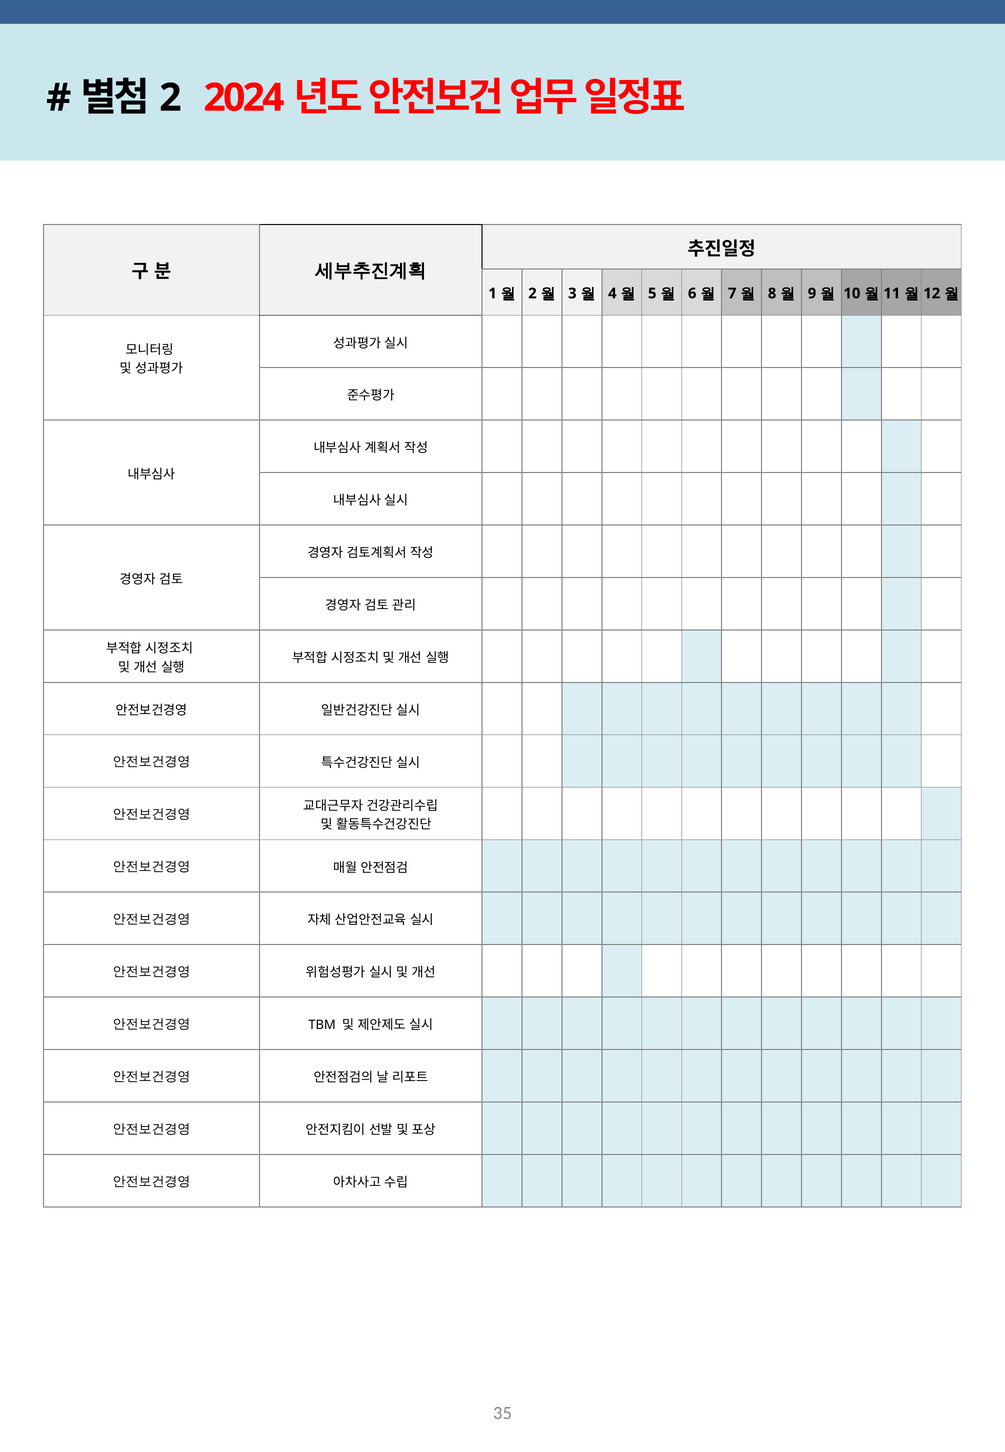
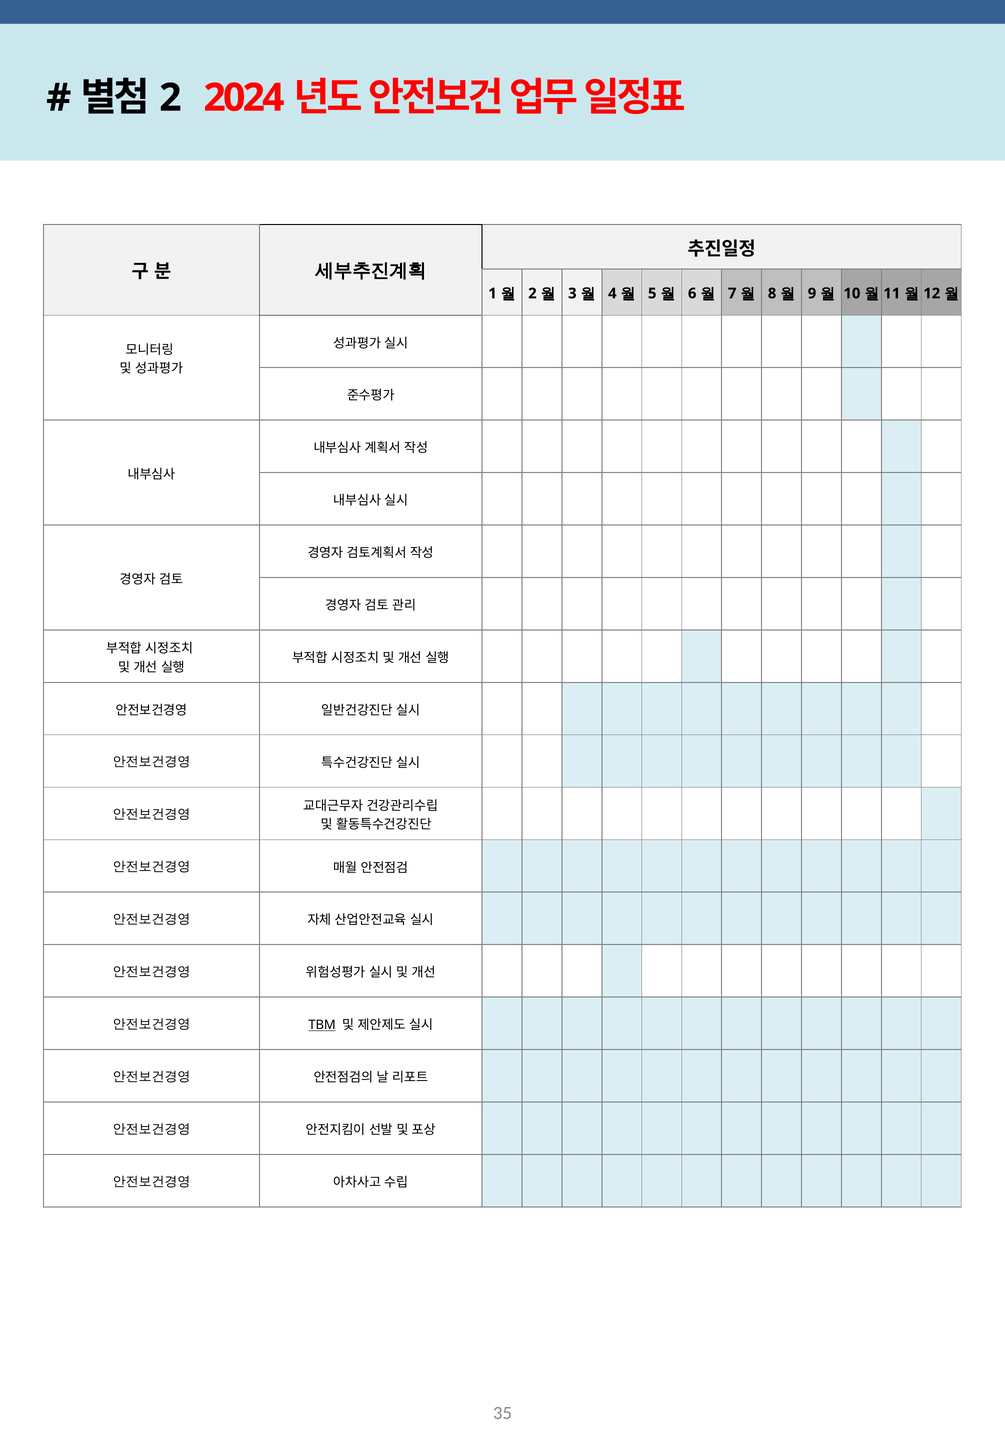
TBM underline: none -> present (322, 1025)
